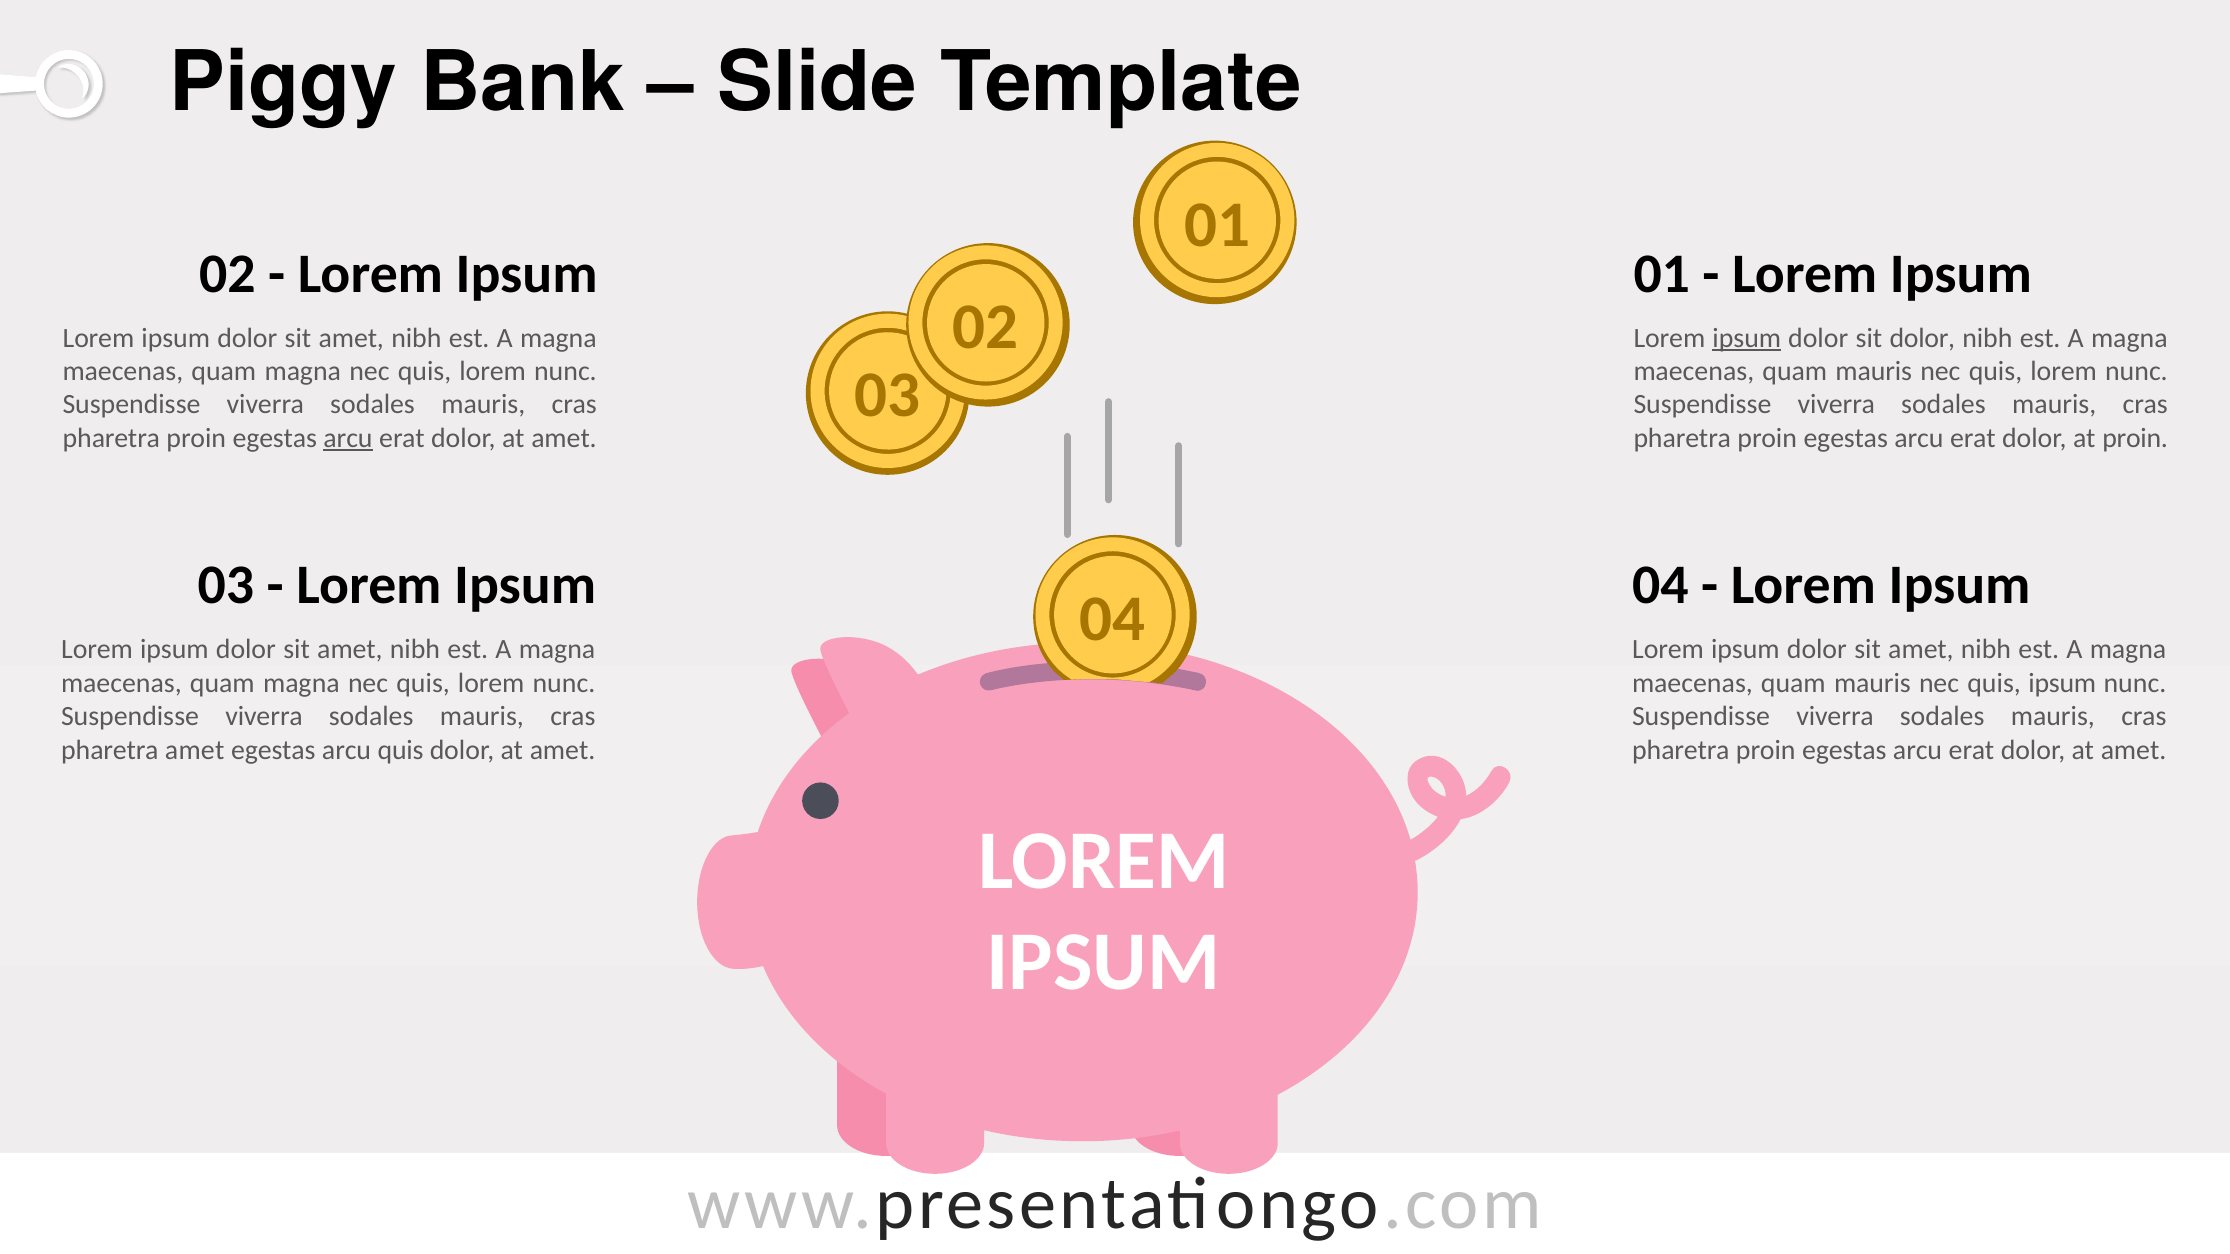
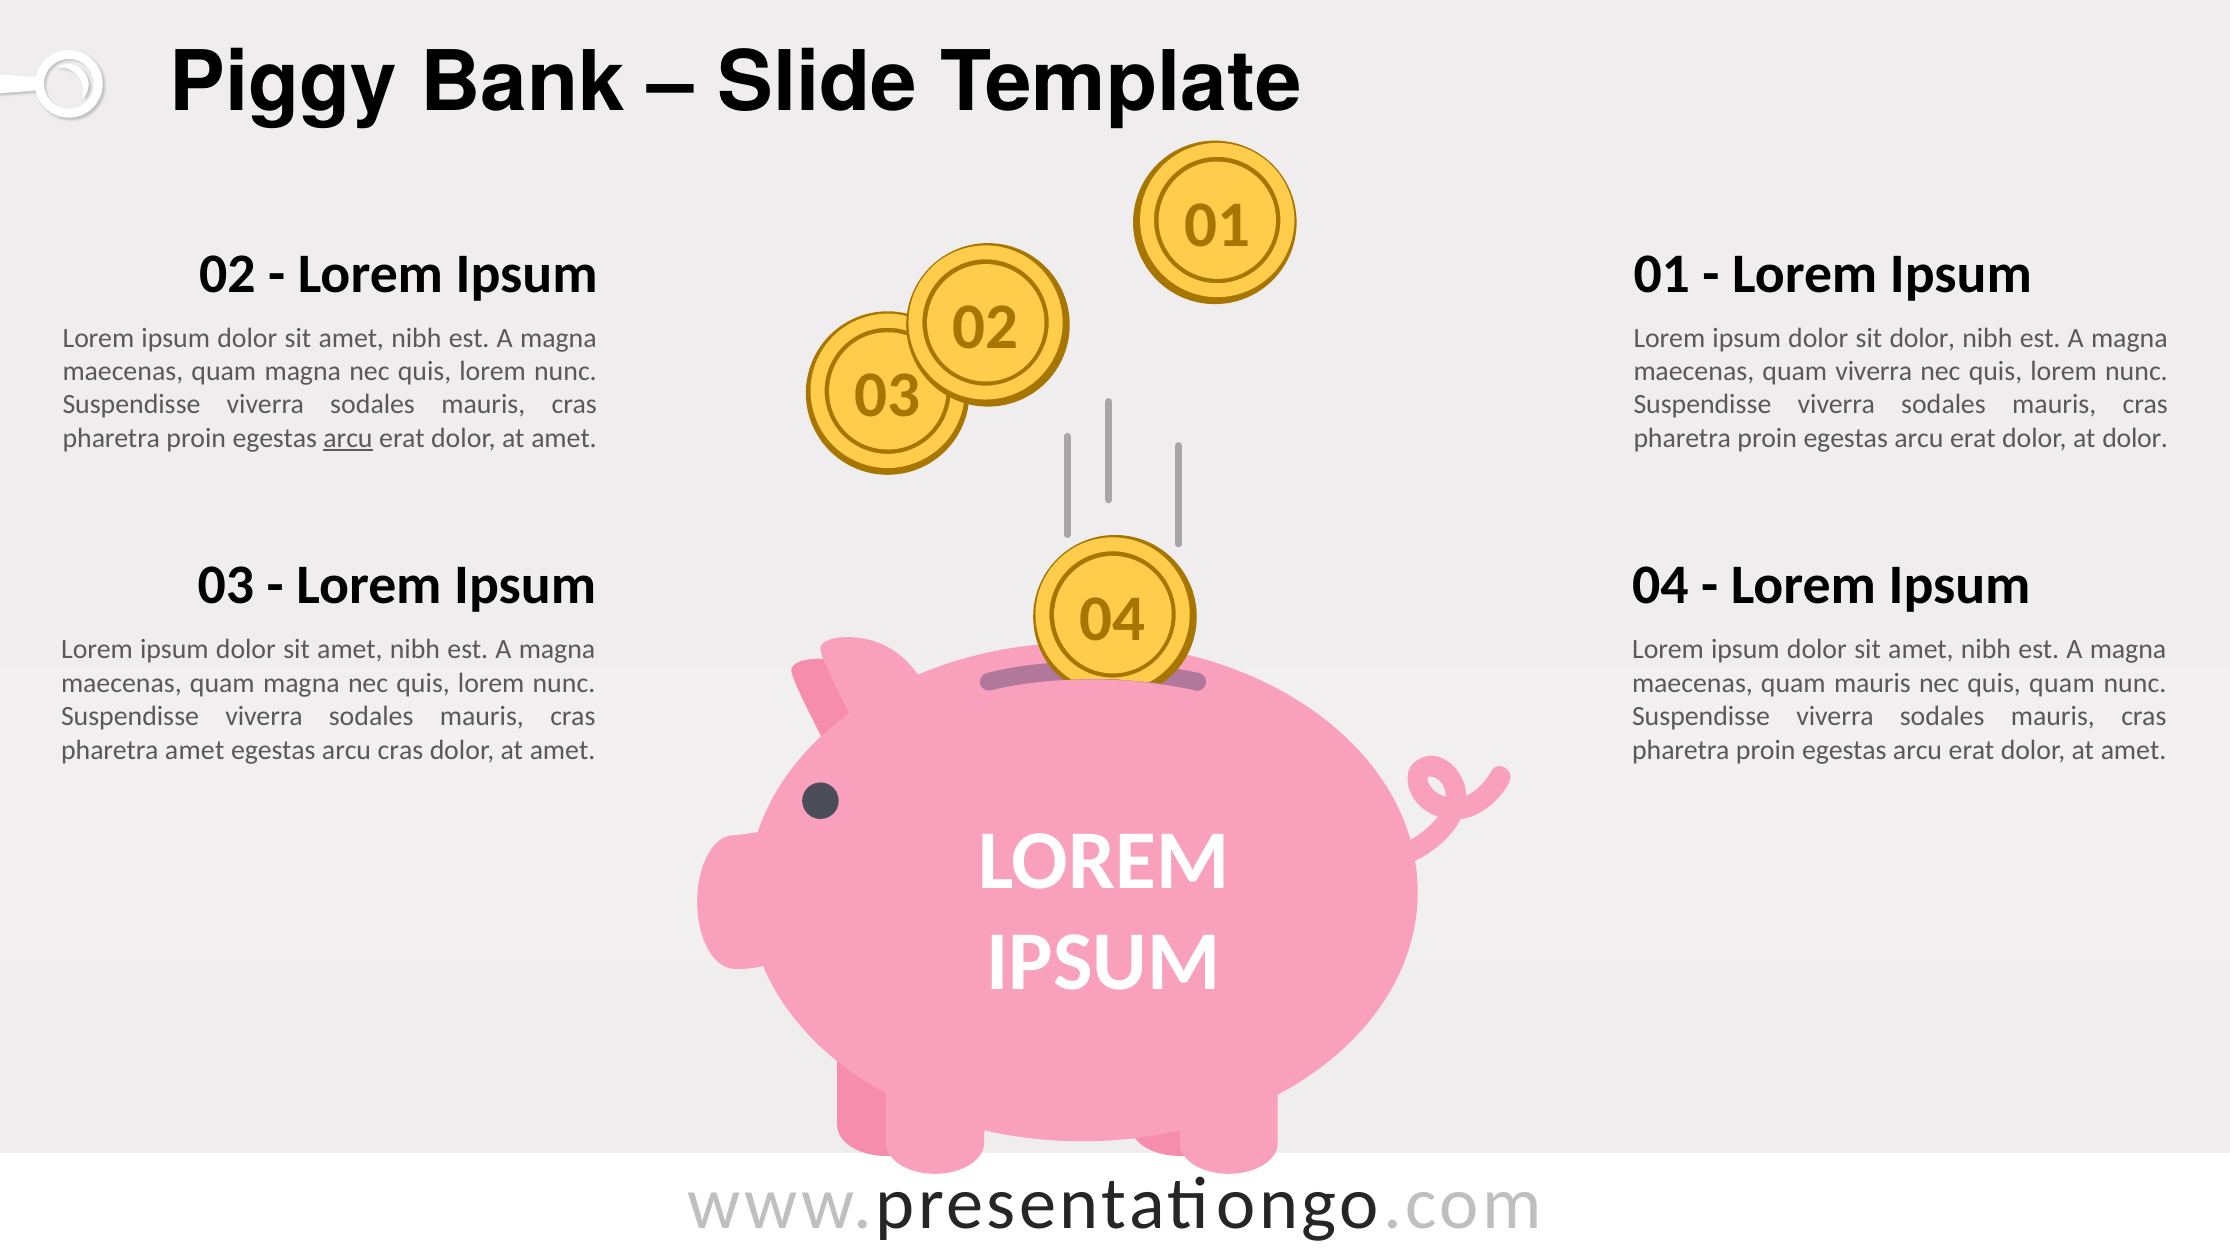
ipsum underline: present -> none (1747, 338)
mauris: mauris -> viverra (1874, 371)
at proin: proin -> dolor (2135, 438)
quis ipsum: ipsum -> quam (2062, 683)
arcu quis: quis -> cras (400, 750)
